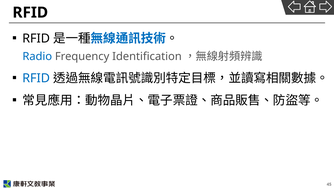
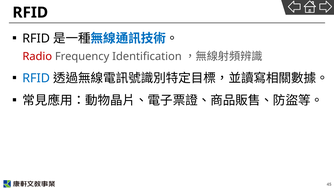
Radio colour: blue -> red (37, 57)
